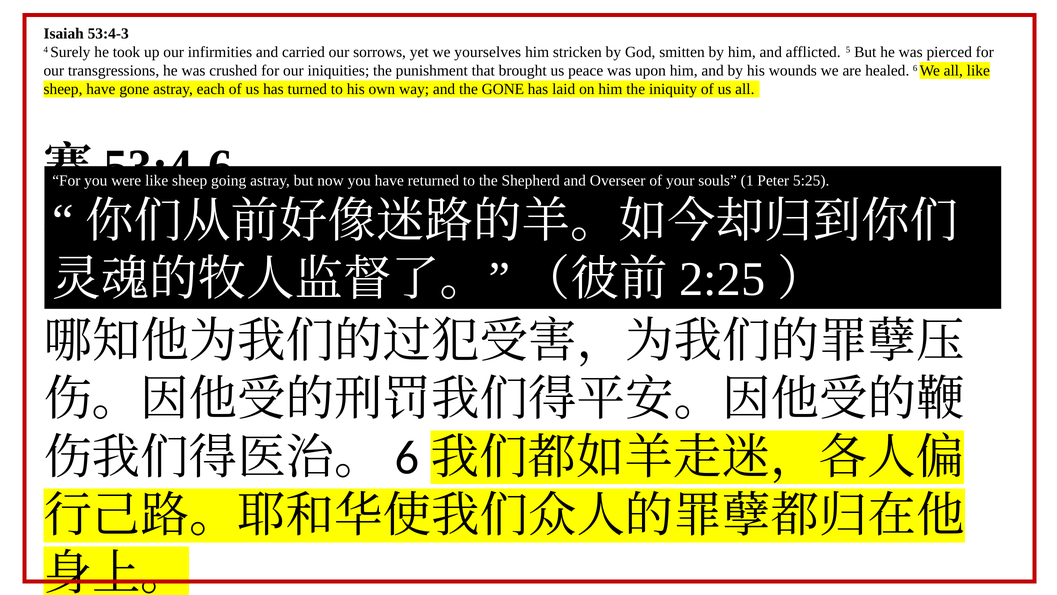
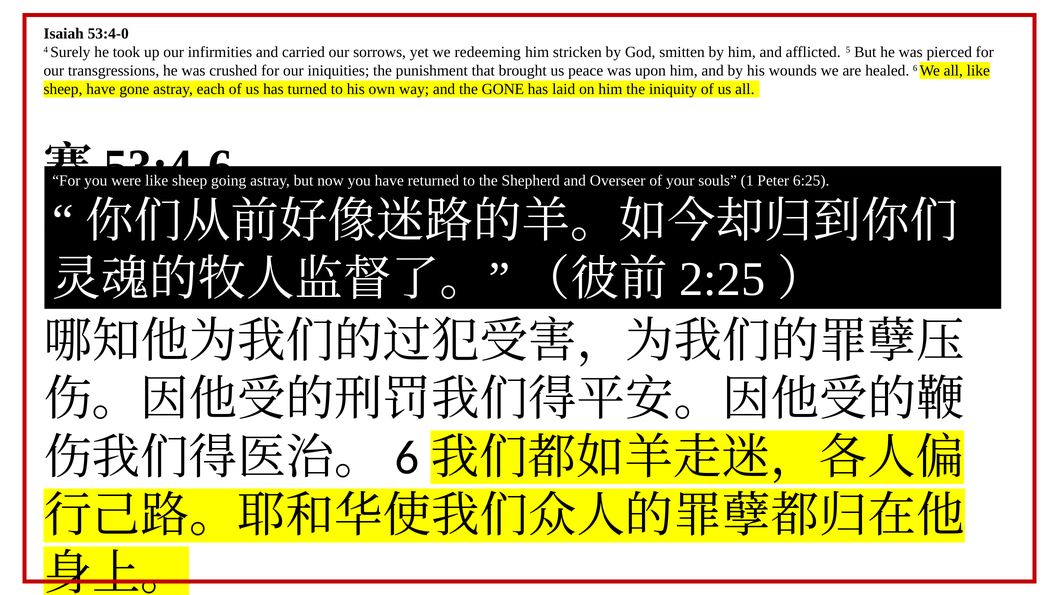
53:4-3: 53:4-3 -> 53:4-0 (108, 34)
yourselves: yourselves -> redeeming (488, 52)
5:25: 5:25 -> 6:25 (811, 180)
